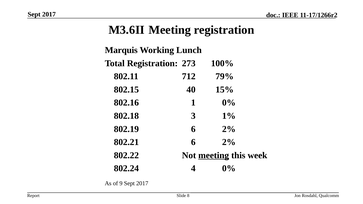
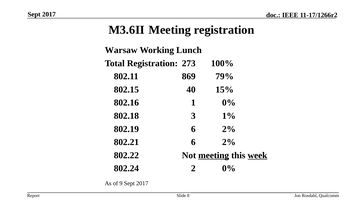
Marquis: Marquis -> Warsaw (121, 50)
712: 712 -> 869 (189, 76)
week underline: none -> present (257, 155)
4: 4 -> 2 (193, 169)
